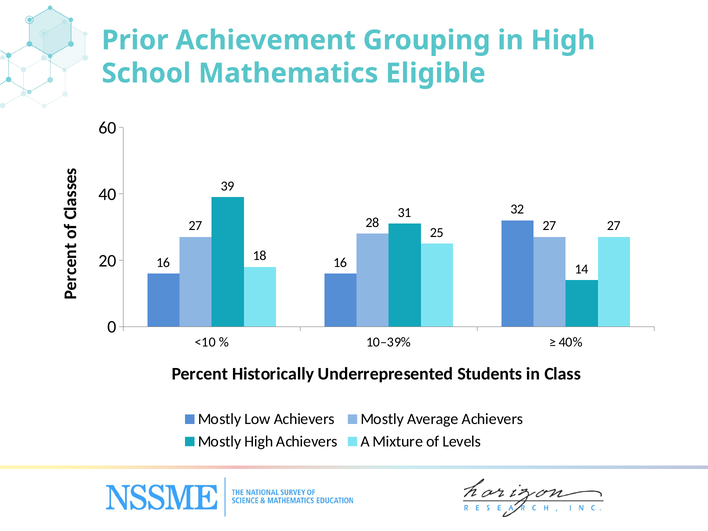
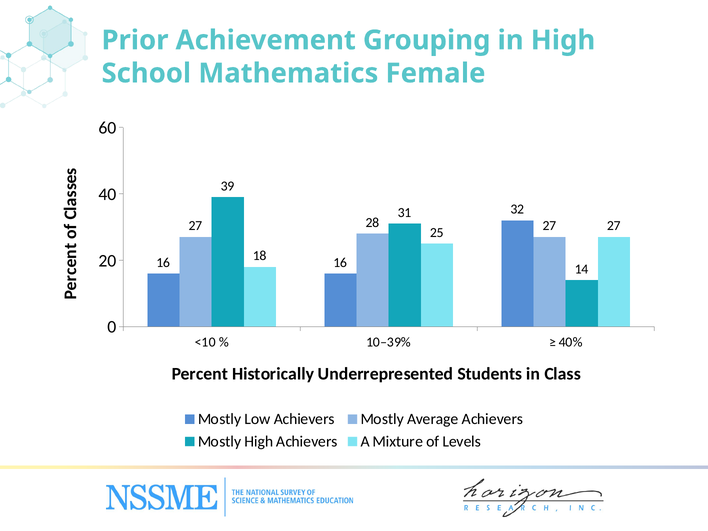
Eligible: Eligible -> Female (435, 73)
